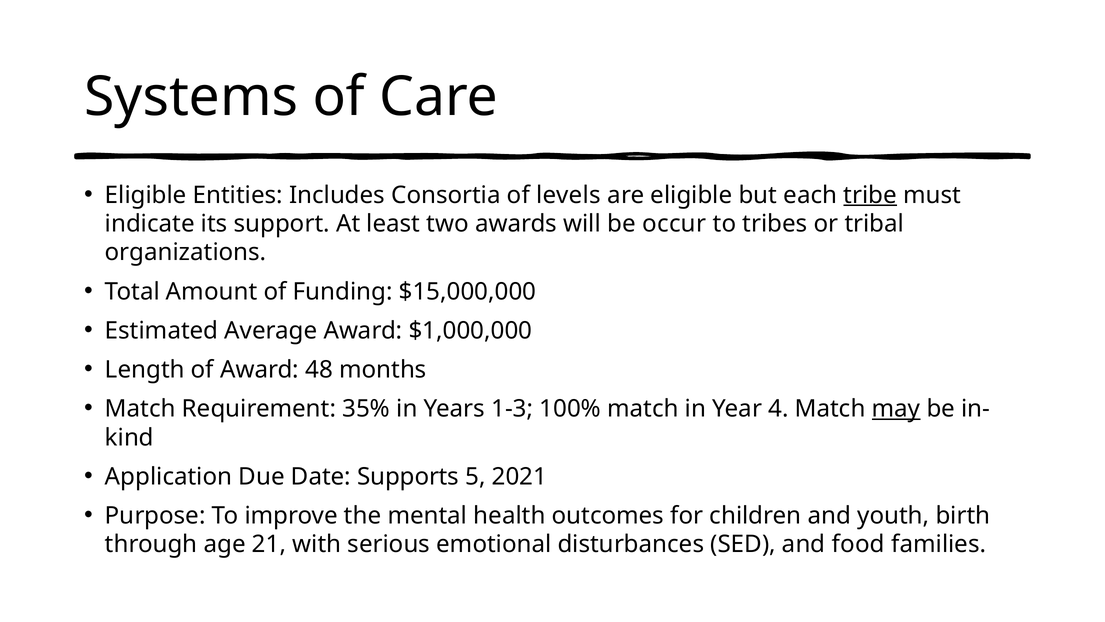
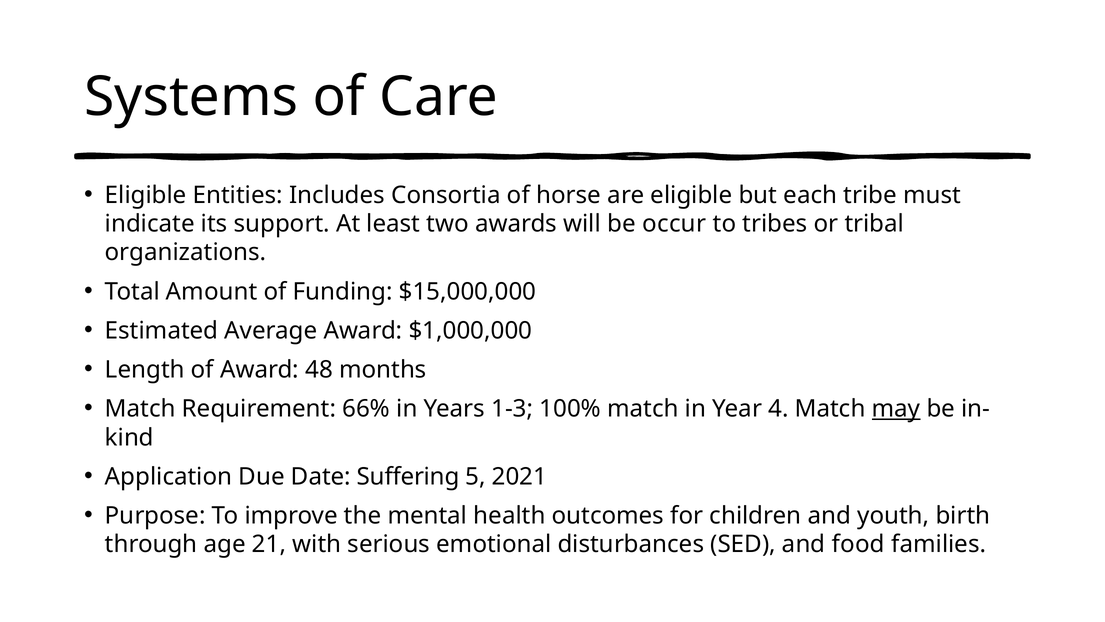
levels: levels -> horse (569, 195)
tribe underline: present -> none (870, 195)
35%: 35% -> 66% (366, 409)
Supports: Supports -> Suffering (408, 476)
